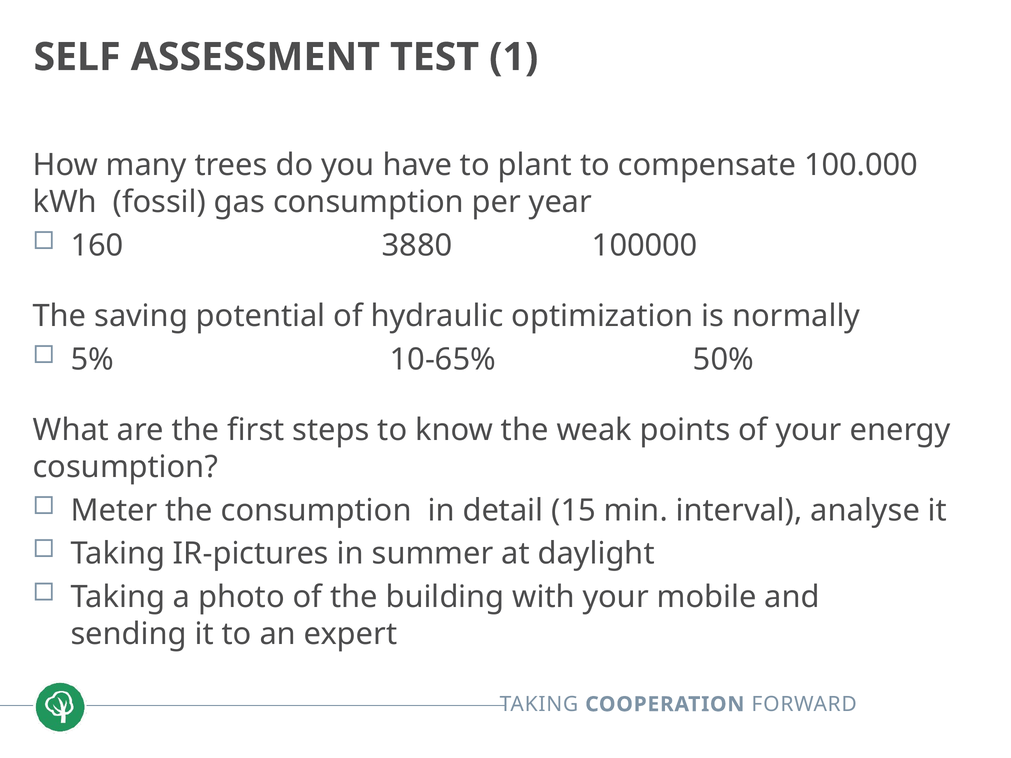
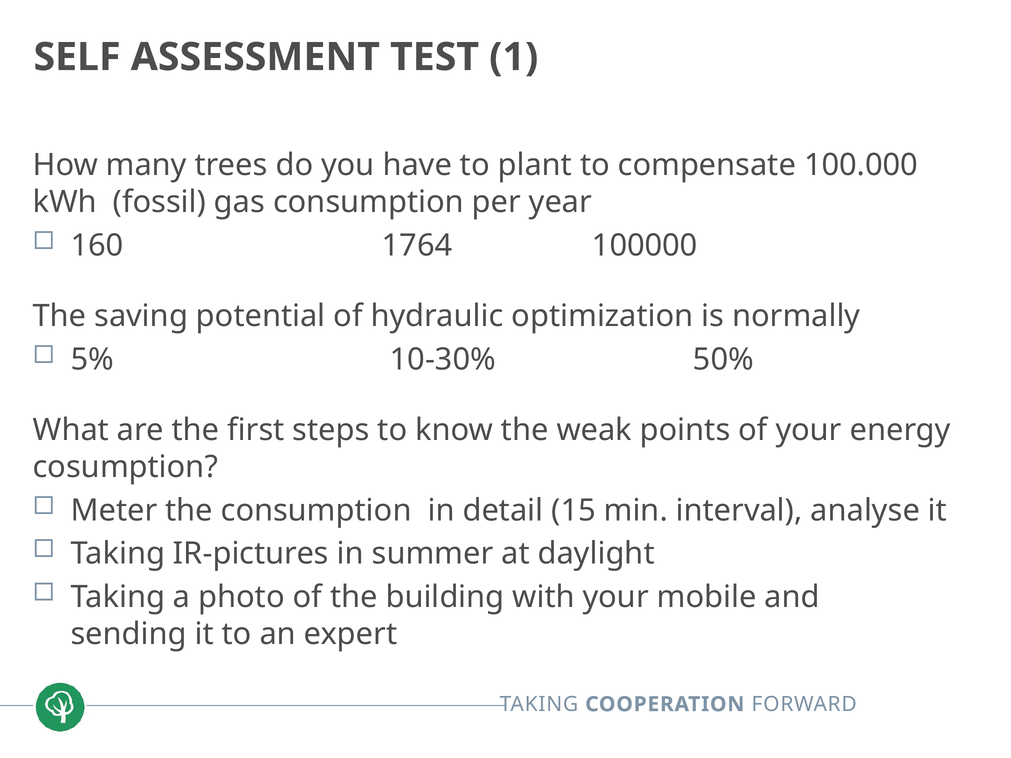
3880: 3880 -> 1764 (417, 246)
10-65%: 10-65% -> 10-30% (443, 360)
